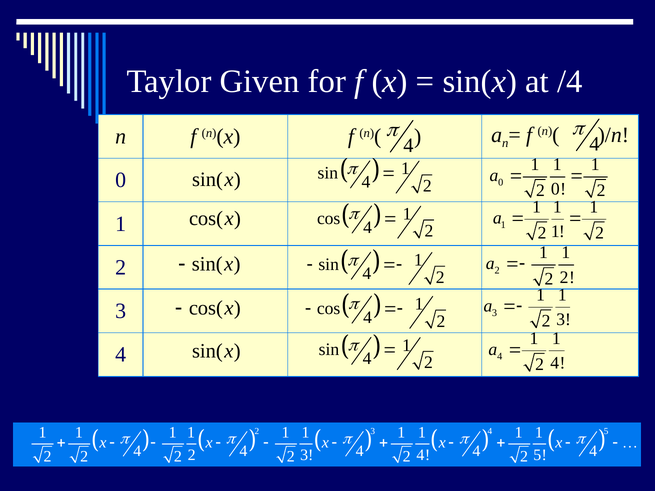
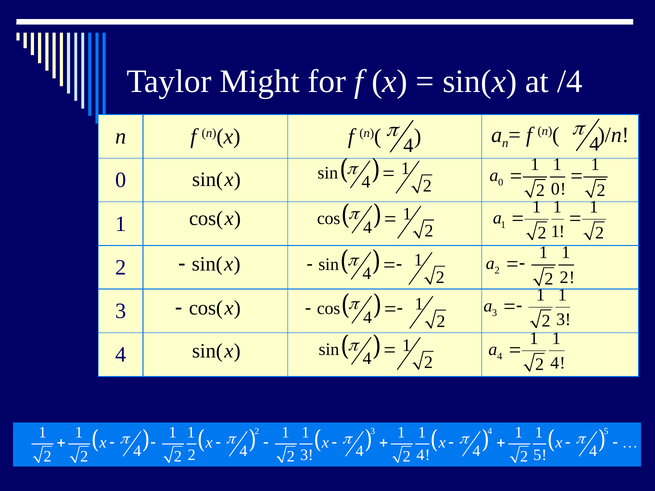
Given: Given -> Might (260, 81)
